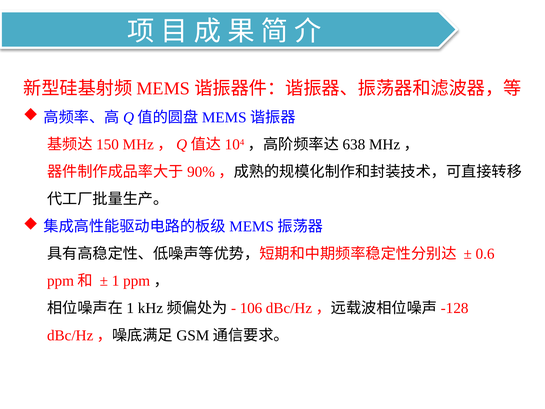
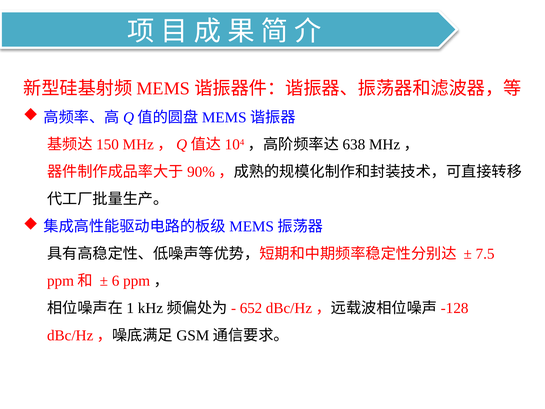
0.6: 0.6 -> 7.5 (485, 254)
1: 1 -> 6 (116, 281)
106: 106 -> 652 (251, 308)
